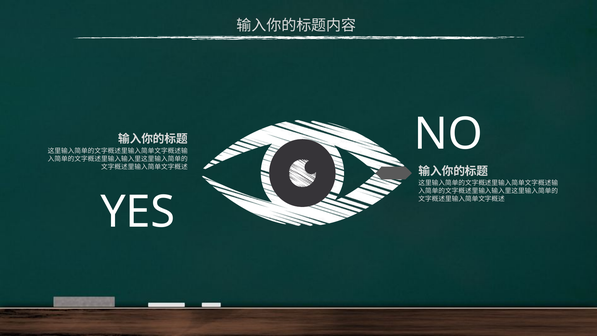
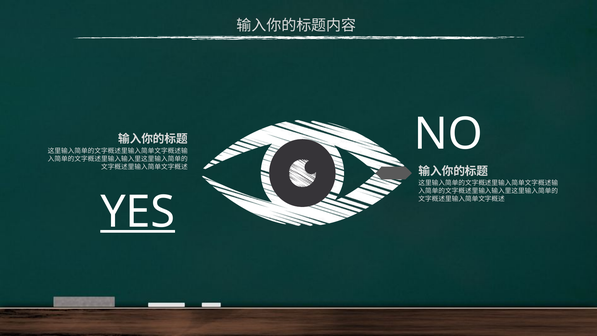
YES underline: none -> present (138, 212)
